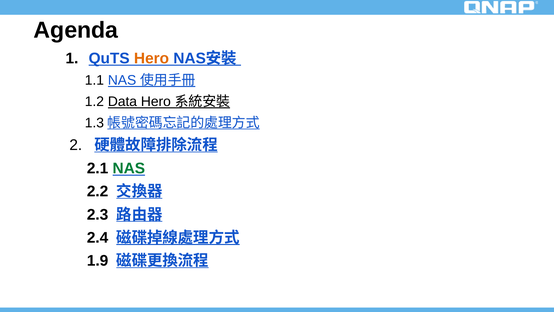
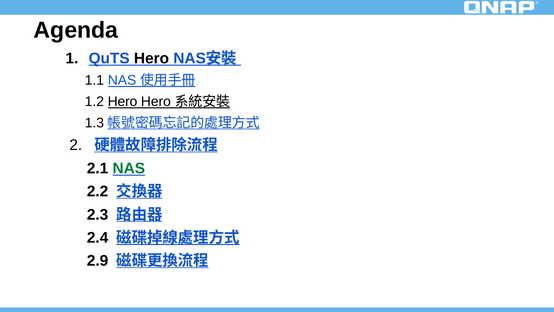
Hero colour: orange -> black (152, 58)
1.2 Data: Data -> Hero (123, 102)
1.9: 1.9 -> 2.9 (98, 261)
